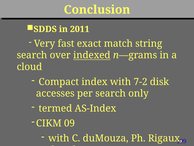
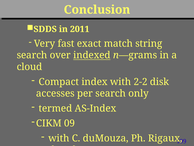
7-2: 7-2 -> 2-2 (141, 82)
